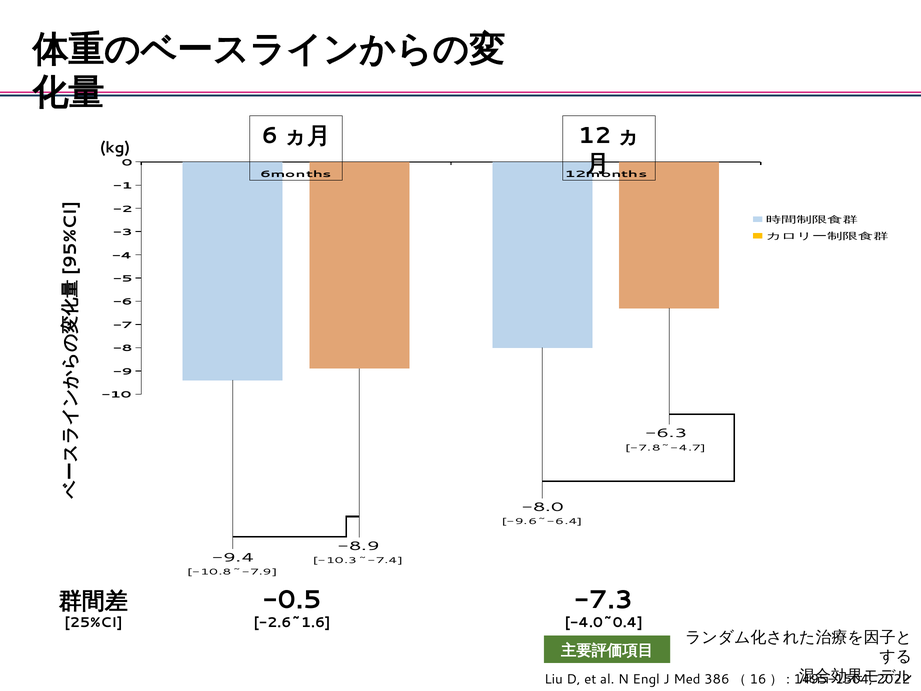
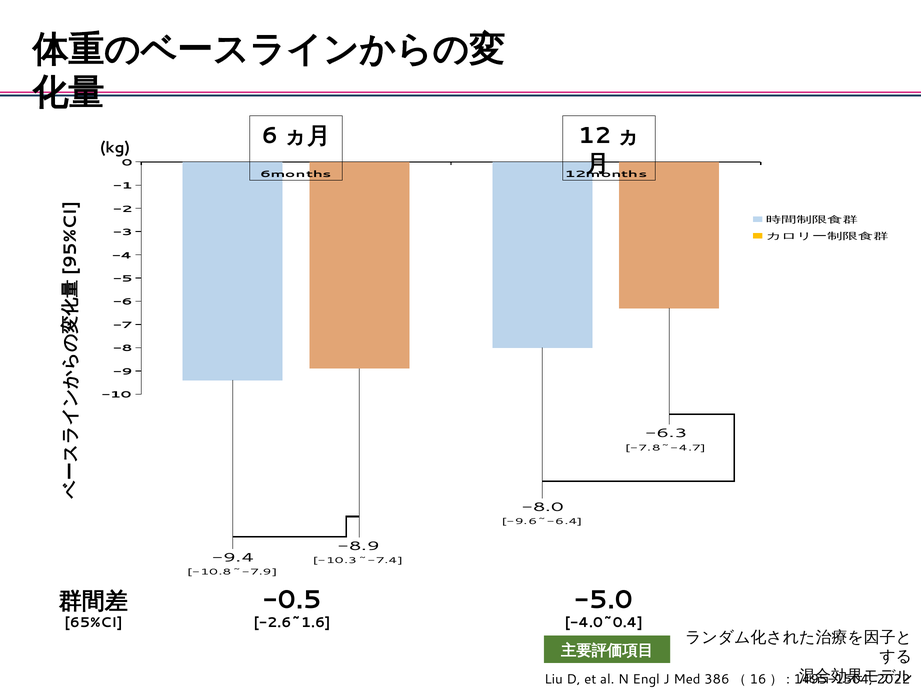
-7.3: -7.3 -> -5.0 (604, 599)
25%CI: 25%CI -> 65%CI (93, 622)
